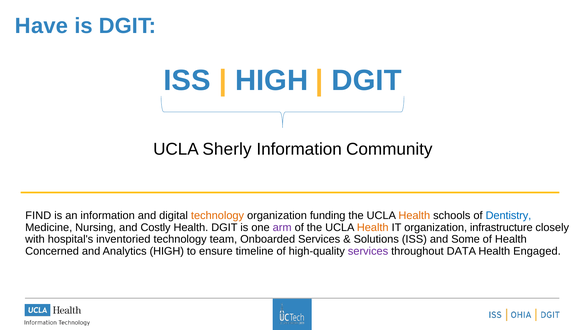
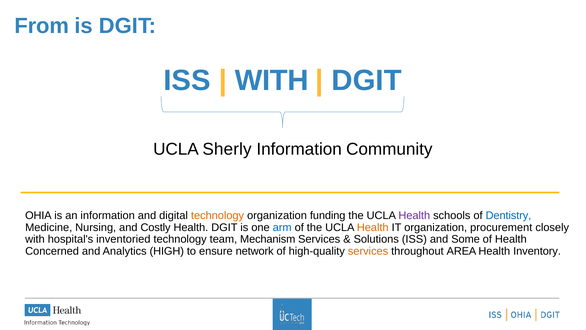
Have: Have -> From (42, 26)
HIGH: HIGH -> WITH (272, 80)
FIND: FIND -> OHIA (38, 215)
Health colour: orange -> purple (414, 215)
arm colour: purple -> blue (282, 227)
infrastructure: infrastructure -> procurement (501, 227)
Onboarded: Onboarded -> Mechanism (268, 239)
timeline: timeline -> network (255, 251)
services colour: purple -> orange (368, 251)
DATA: DATA -> AREA (461, 251)
Engaged: Engaged -> Inventory (537, 251)
